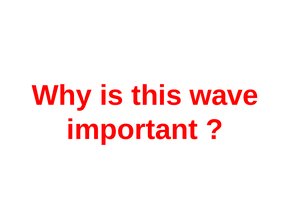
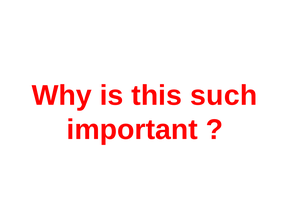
wave: wave -> such (224, 95)
